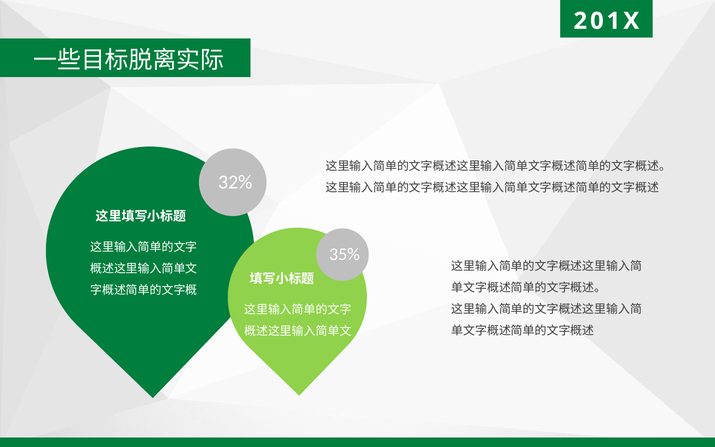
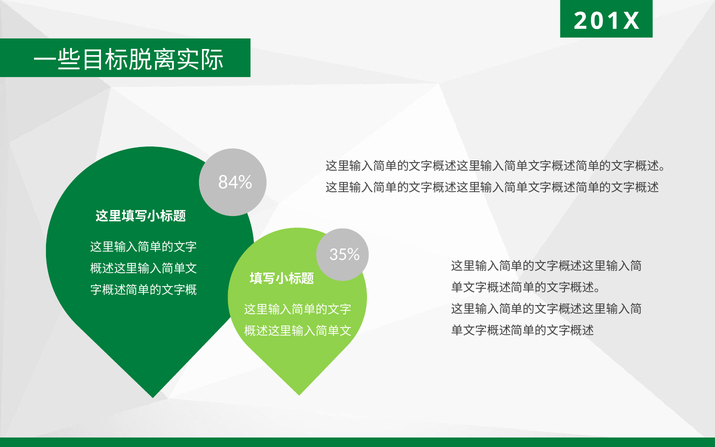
32%: 32% -> 84% (235, 182)
